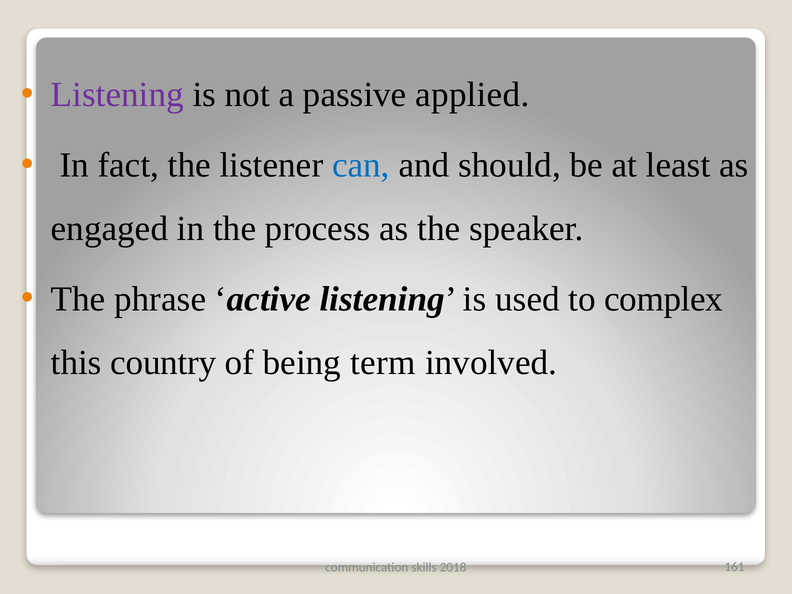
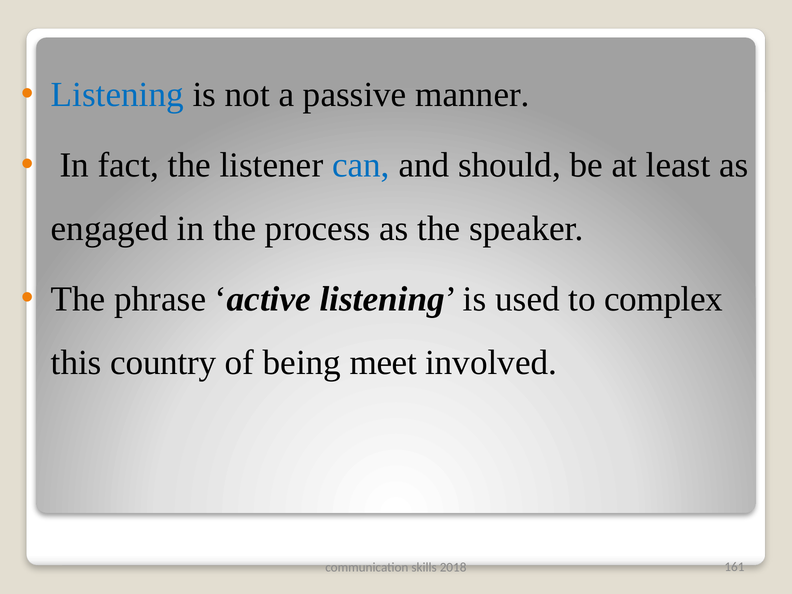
Listening colour: purple -> blue (117, 95)
applied: applied -> manner (473, 95)
term: term -> meet (383, 362)
